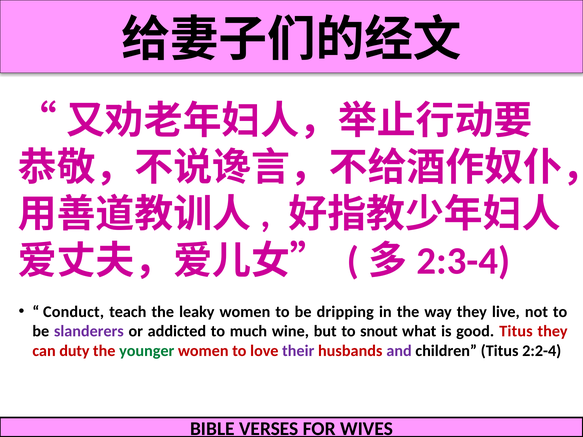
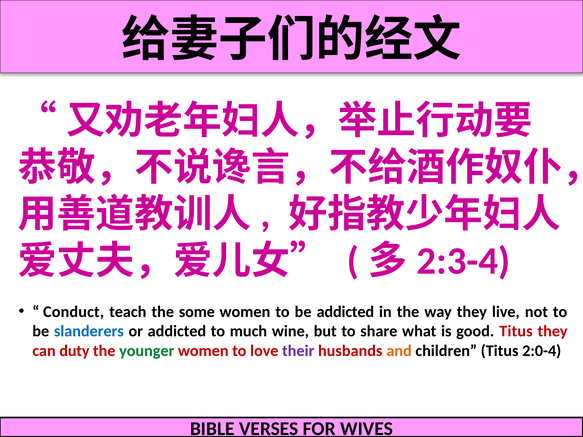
leaky: leaky -> some (197, 312)
be dripping: dripping -> addicted (345, 312)
slanderers colour: purple -> blue (89, 331)
snout: snout -> share (379, 331)
and colour: purple -> orange (399, 351)
2:2-4: 2:2-4 -> 2:0-4 (542, 351)
